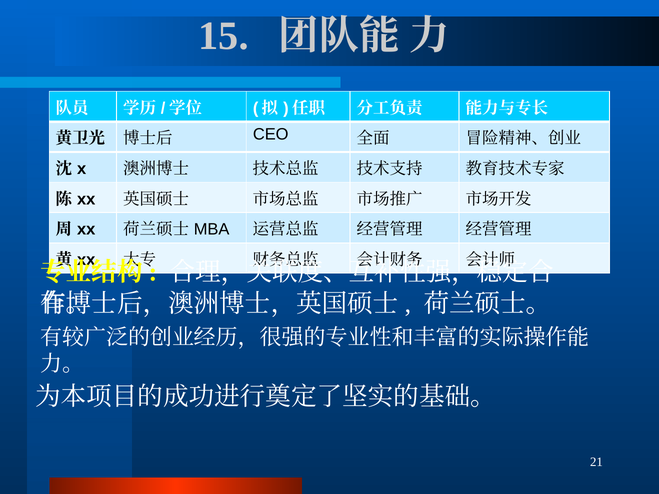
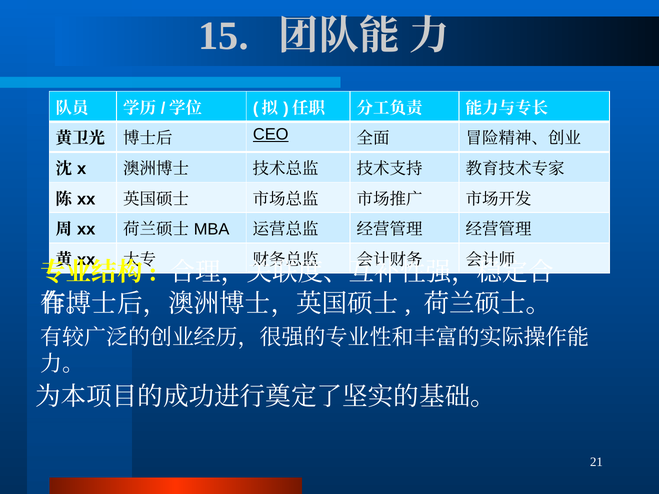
CEO underline: none -> present (271, 135)
